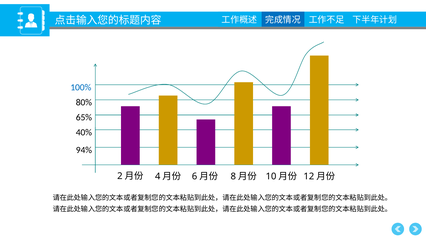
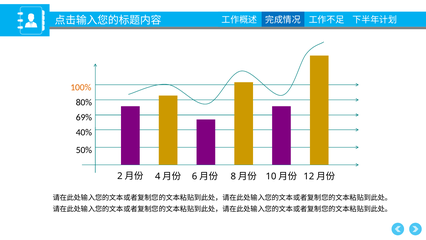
100% colour: blue -> orange (81, 87)
65%: 65% -> 69% (84, 117)
94%: 94% -> 50% (84, 150)
